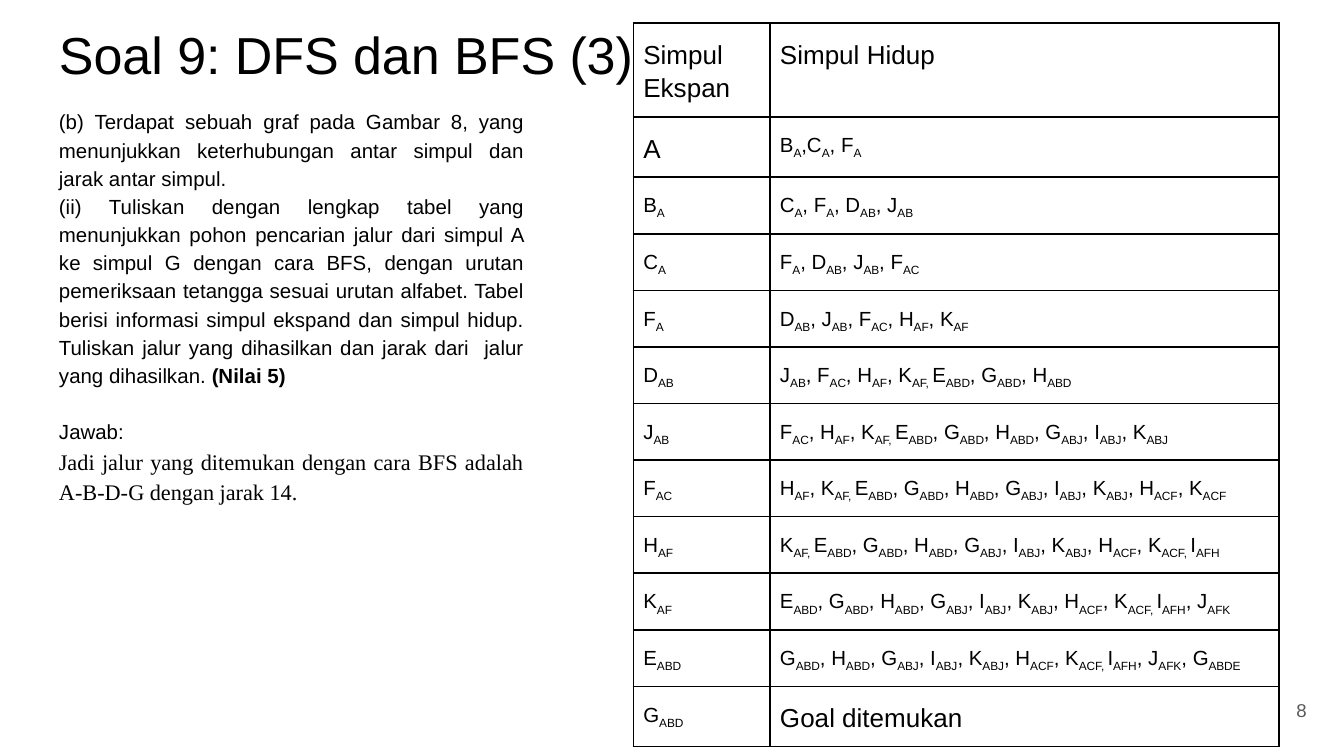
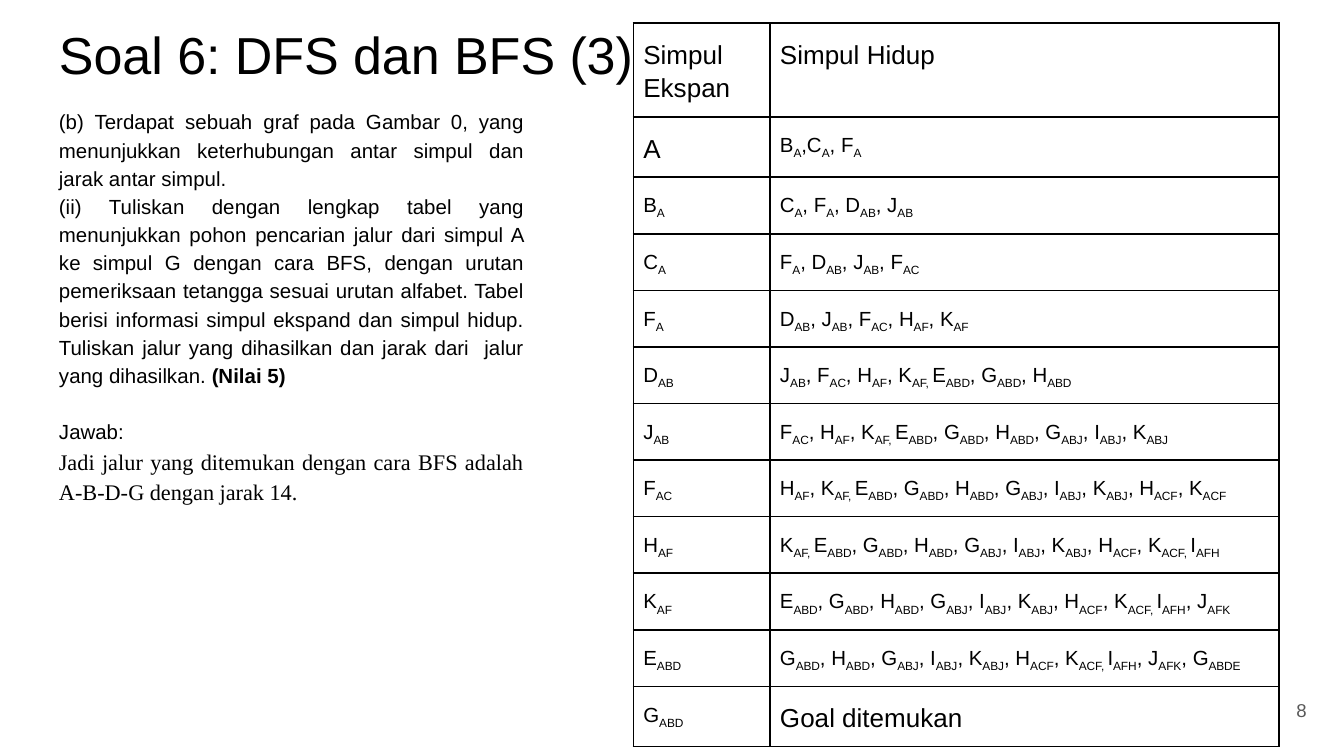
9: 9 -> 6 (199, 57)
Gambar 8: 8 -> 0 (459, 123)
